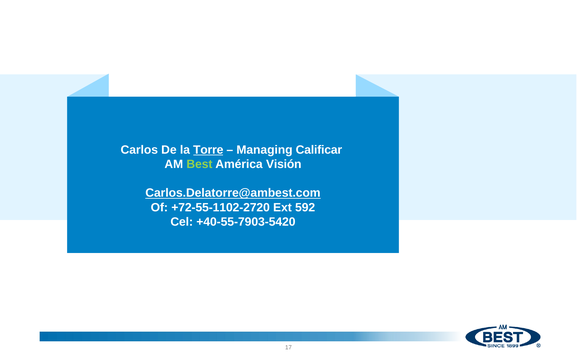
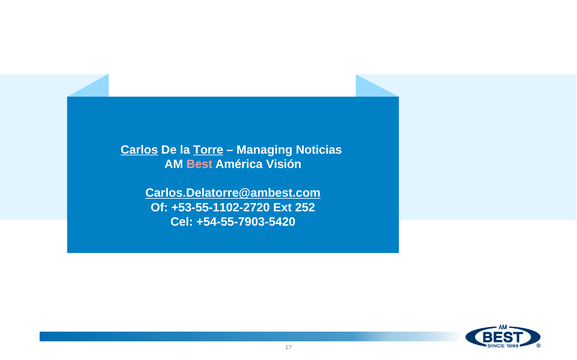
Carlos underline: none -> present (139, 150)
Calificar: Calificar -> Noticias (319, 150)
Best colour: light green -> pink (199, 164)
+72-55-1102-2720: +72-55-1102-2720 -> +53-55-1102-2720 (221, 208)
592: 592 -> 252 (305, 208)
+40-55-7903-5420: +40-55-7903-5420 -> +54-55-7903-5420 (246, 222)
